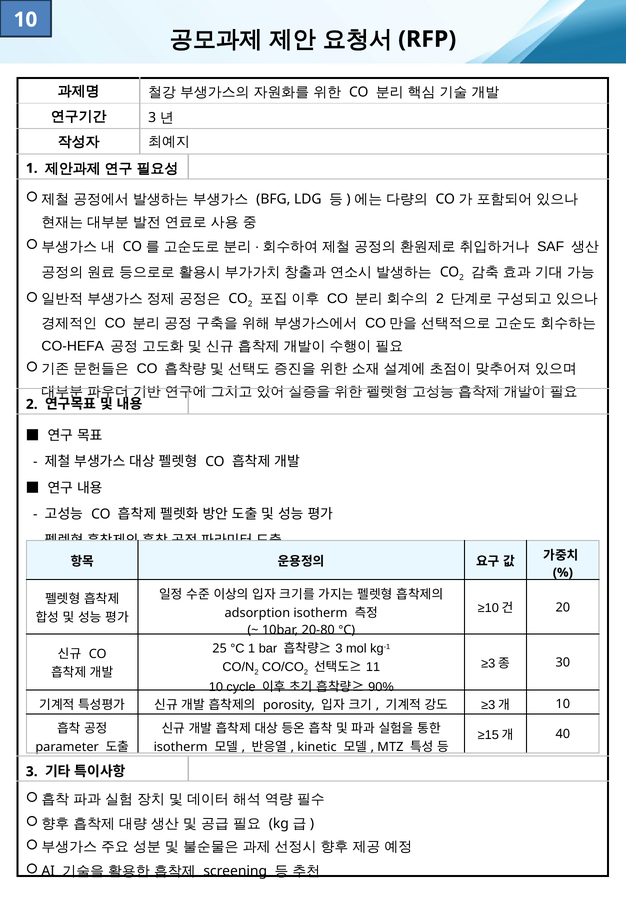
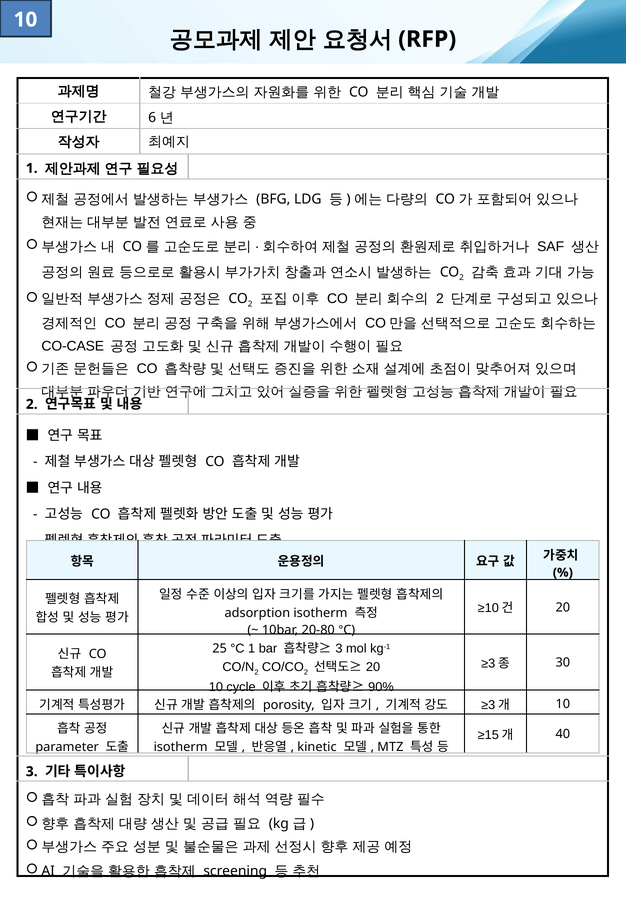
3: 3 -> 6 (152, 118)
CO-HEFA: CO-HEFA -> CO-CASE (73, 346)
11: 11 -> 20 (373, 667)
